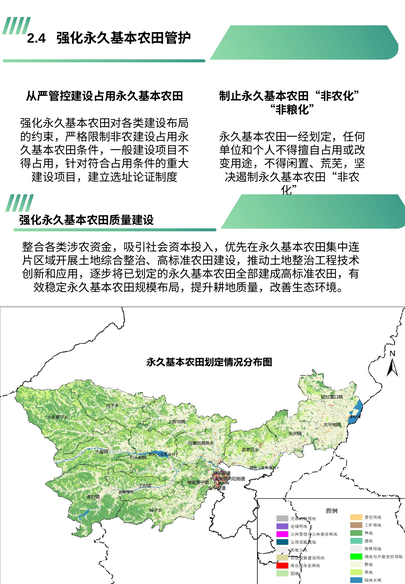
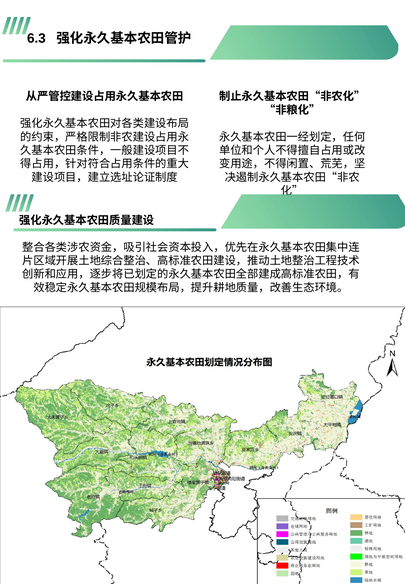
2.4: 2.4 -> 6.3 (36, 38)
